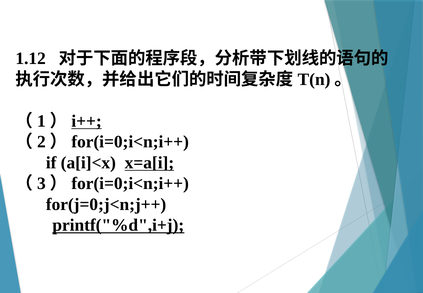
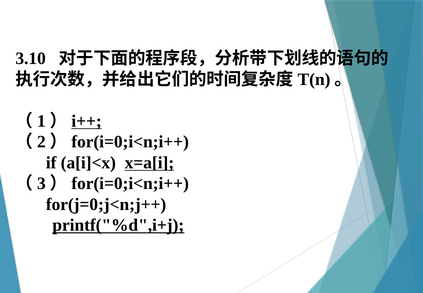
1.12: 1.12 -> 3.10 (31, 58)
